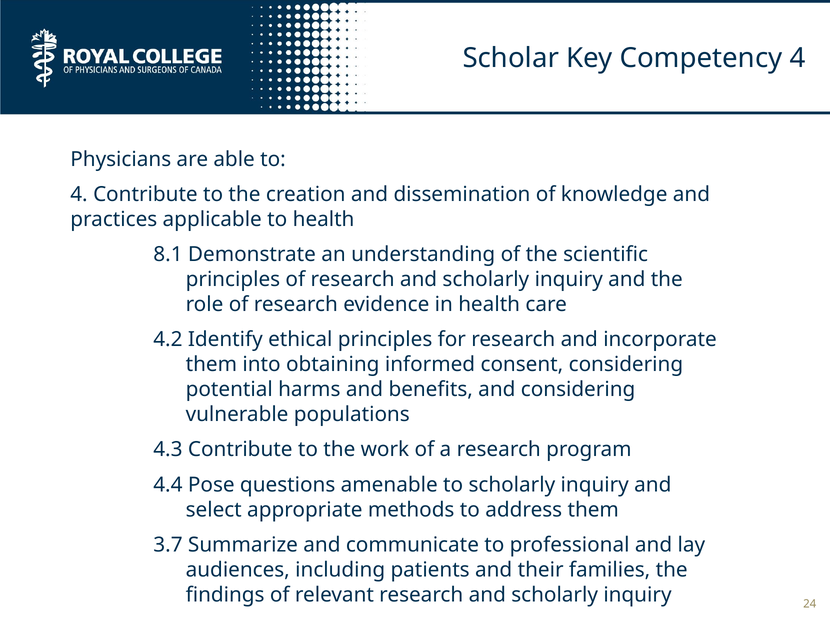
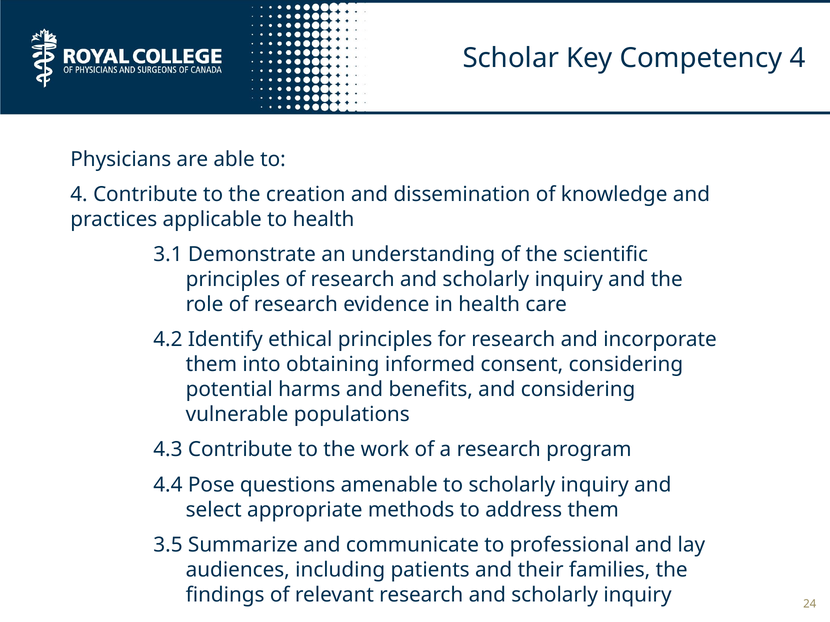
8.1: 8.1 -> 3.1 (168, 255)
3.7: 3.7 -> 3.5 (168, 545)
